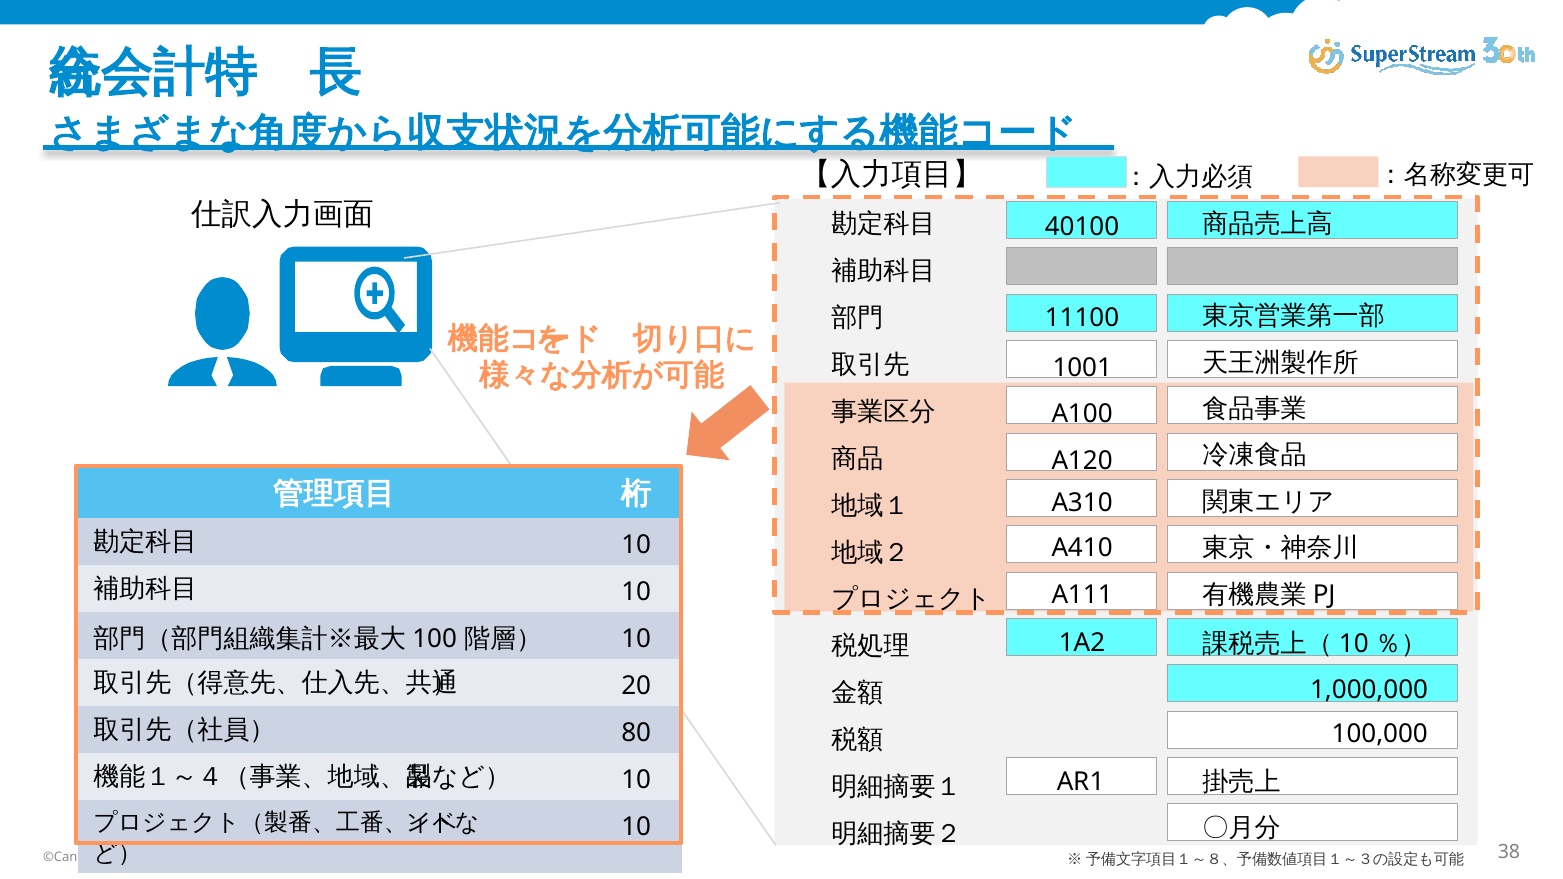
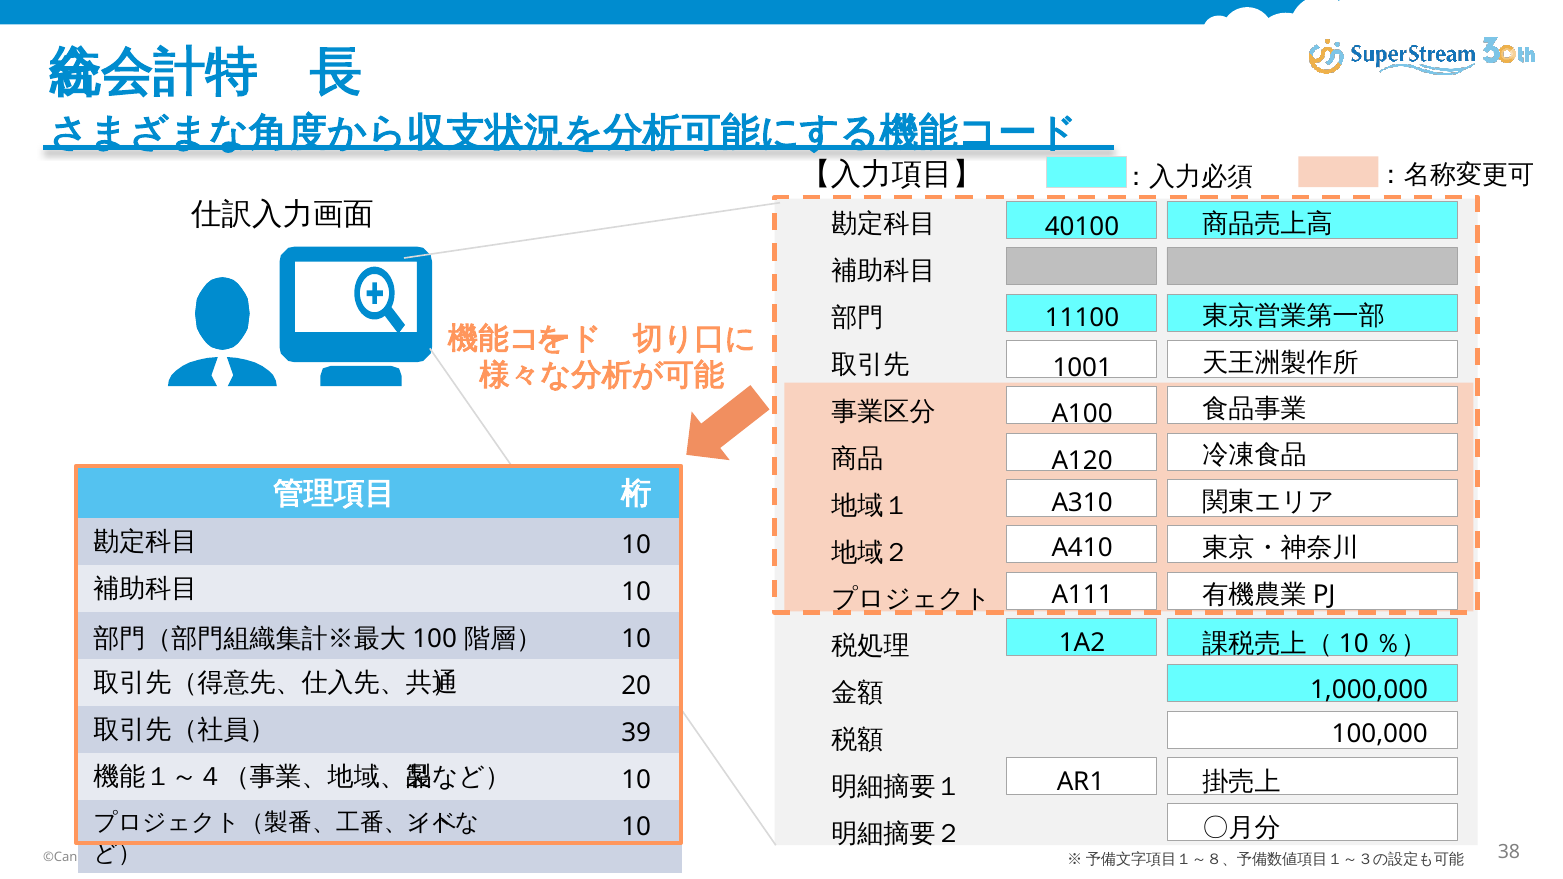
80: 80 -> 39 (636, 733)
